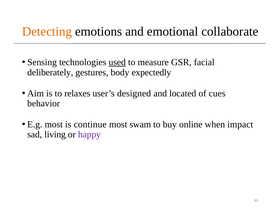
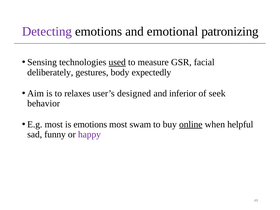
Detecting colour: orange -> purple (47, 31)
collaborate: collaborate -> patronizing (230, 31)
located: located -> inferior (183, 93)
cues: cues -> seek (217, 93)
is continue: continue -> emotions (90, 124)
online underline: none -> present (191, 124)
impact: impact -> helpful (240, 124)
living: living -> funny (55, 134)
